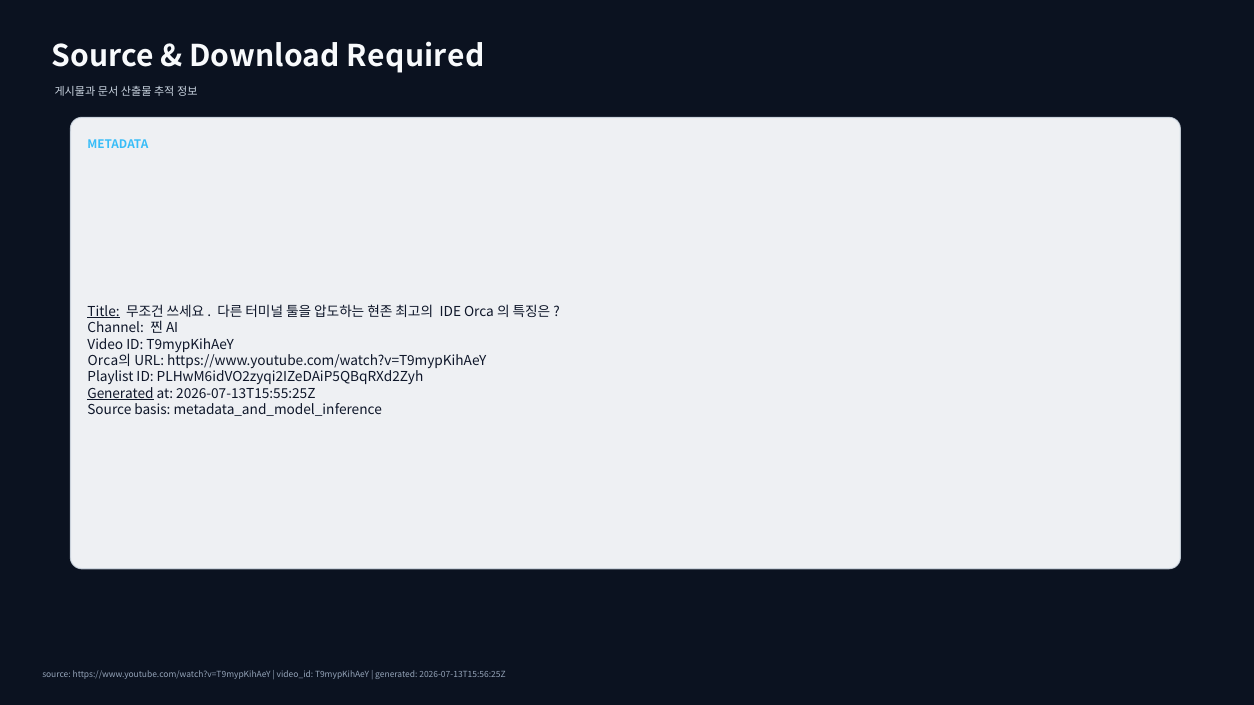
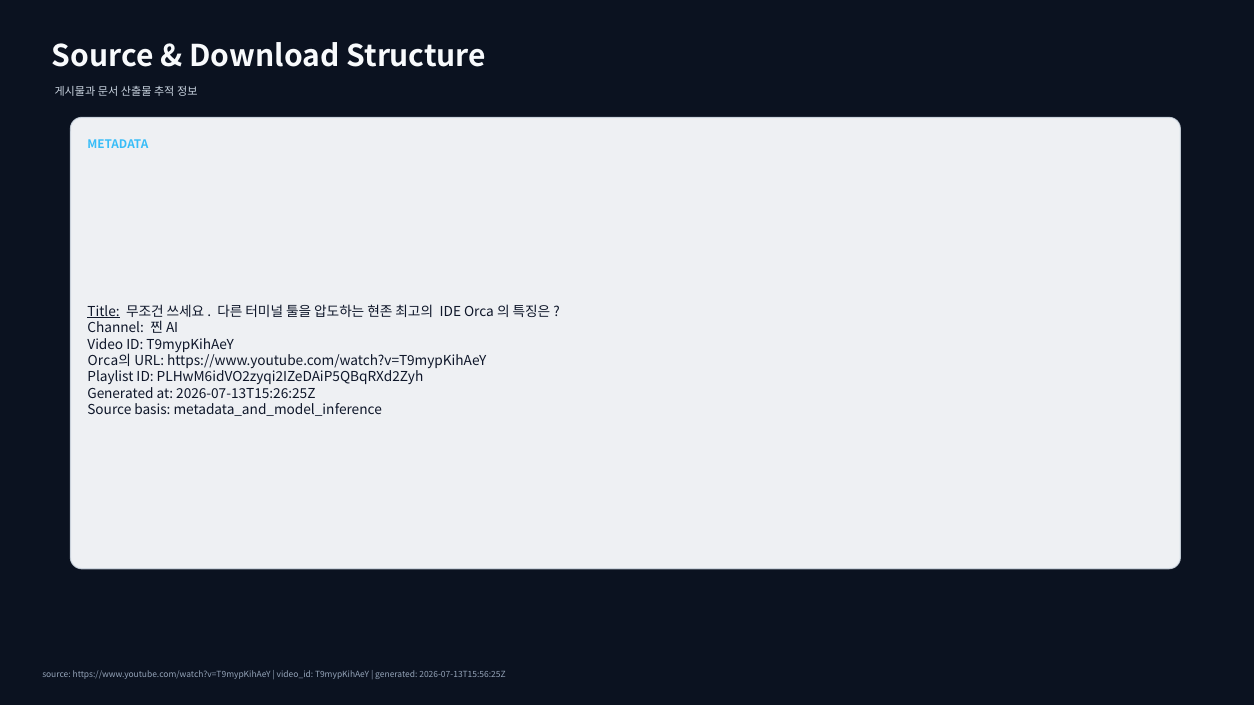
Required: Required -> Structure (416, 56)
Generated underline: present -> none (121, 394)
2026-07-13T15:55:25Z: 2026-07-13T15:55:25Z -> 2026-07-13T15:26:25Z (246, 394)
